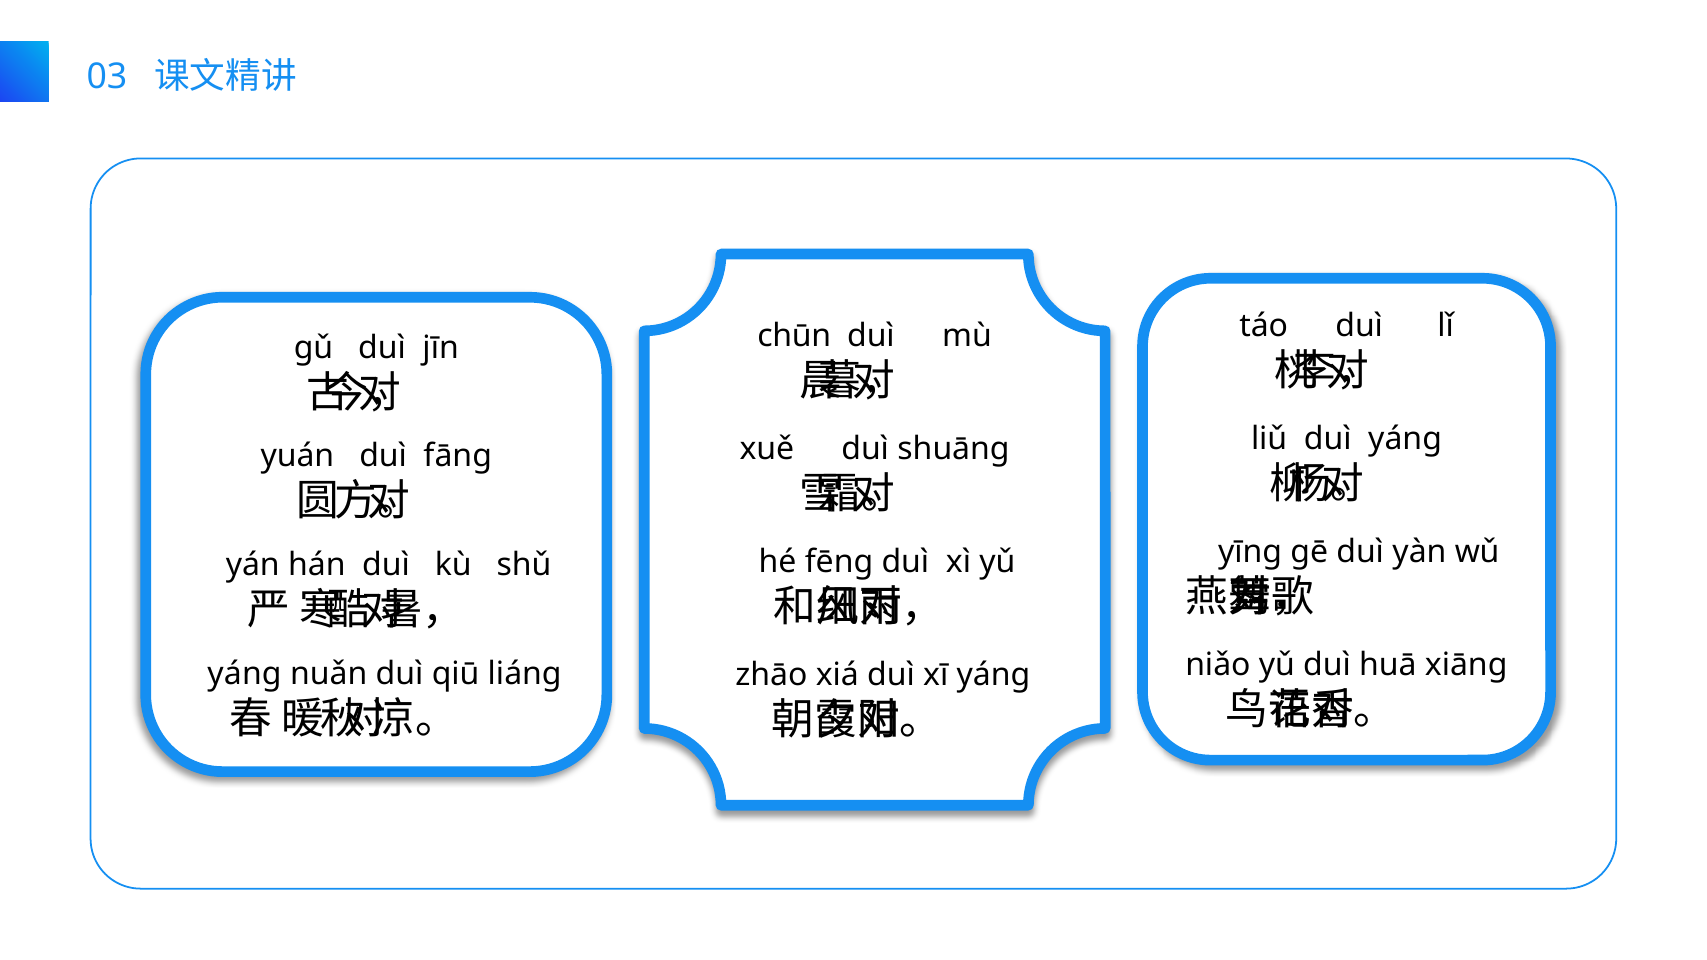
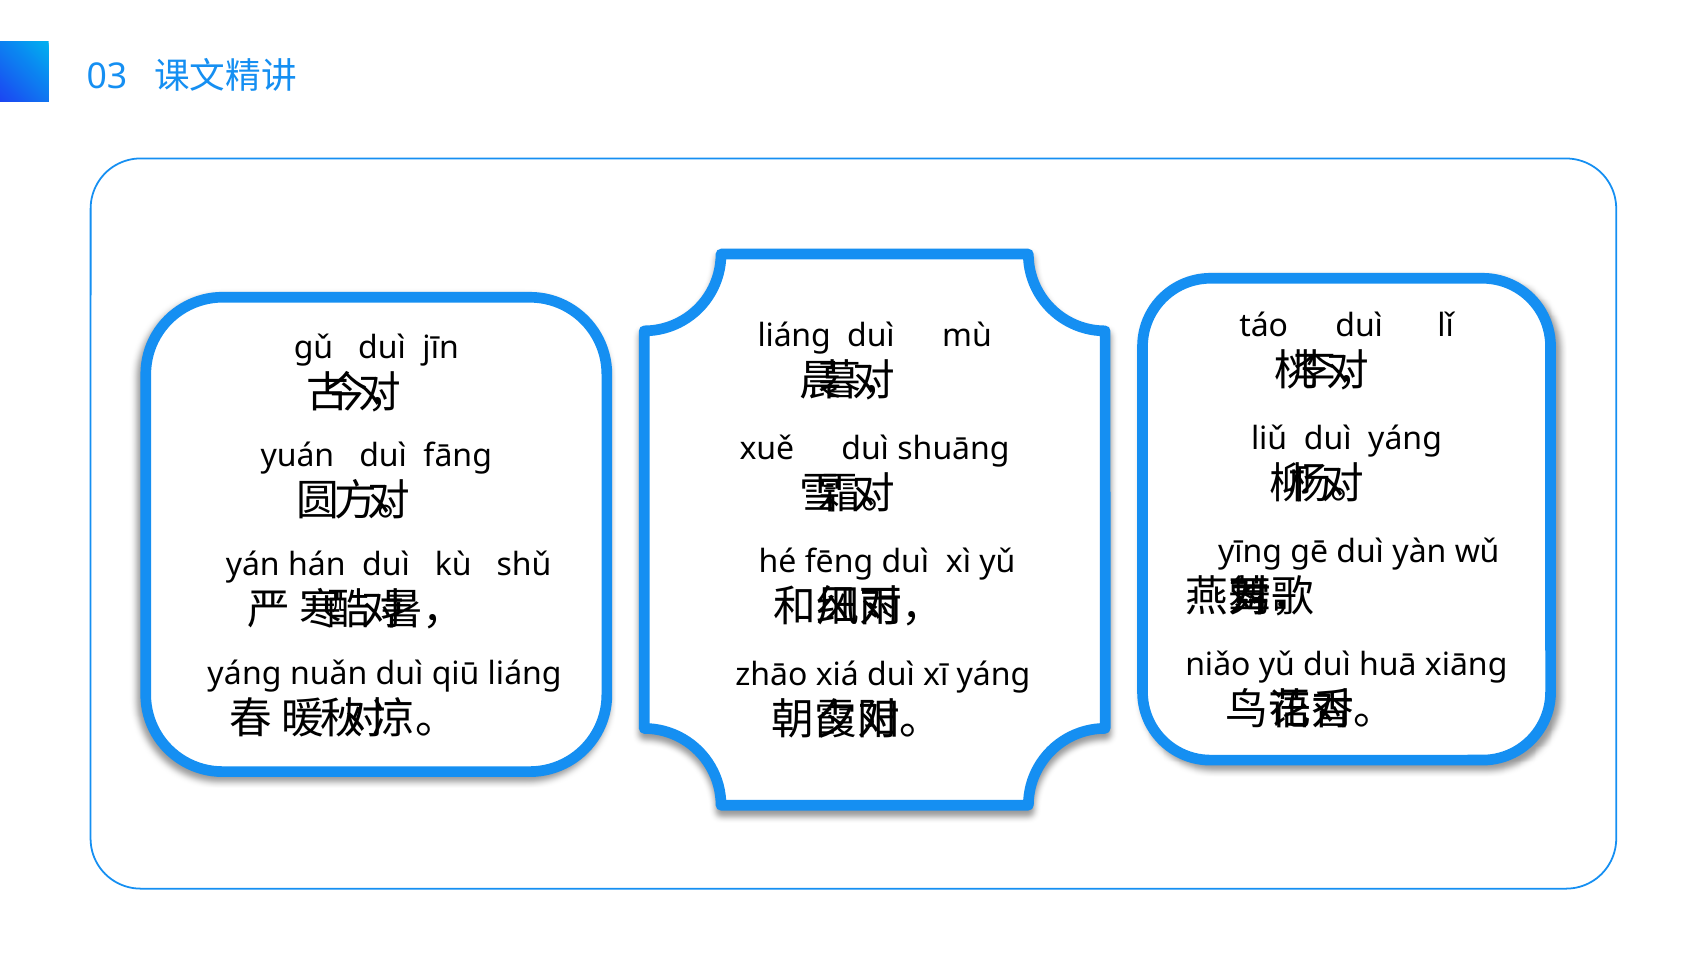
chūn: chūn -> liáng (794, 336)
